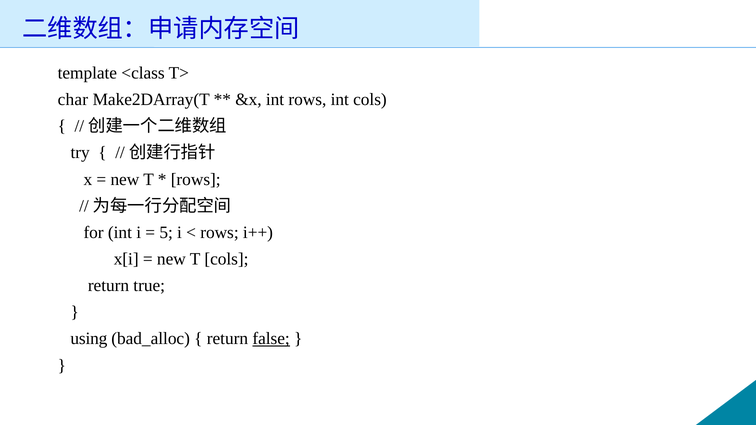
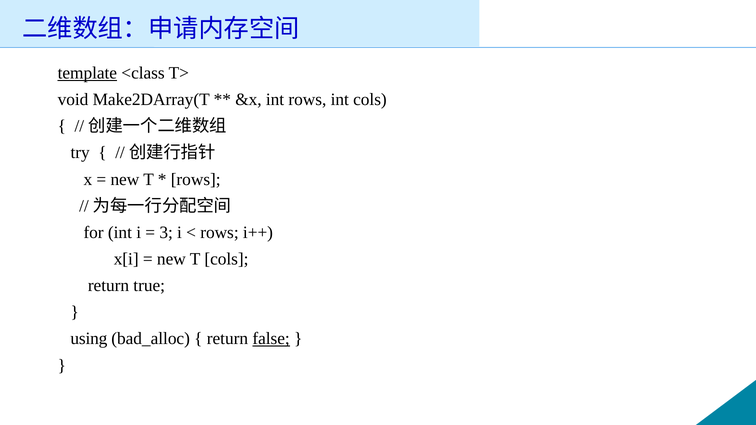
template underline: none -> present (87, 73)
char: char -> void (73, 100)
5: 5 -> 3 (166, 233)
